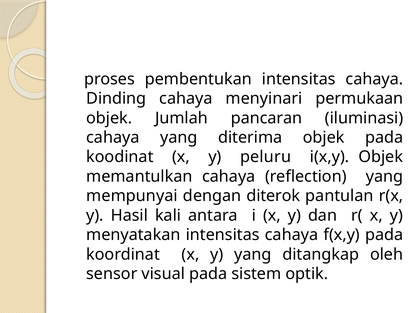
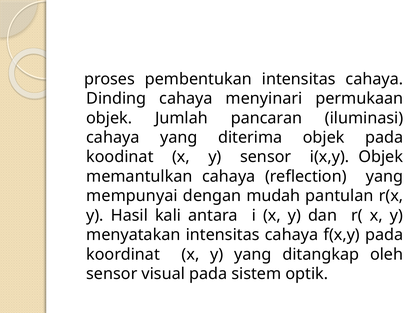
y peluru: peluru -> sensor (266, 157)
diterok: diterok -> mudah (273, 196)
